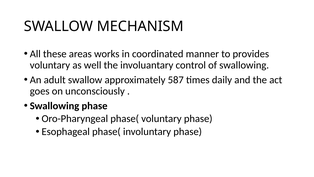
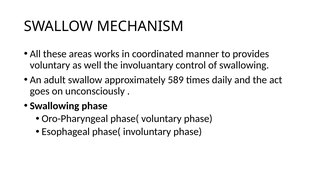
587: 587 -> 589 (176, 80)
